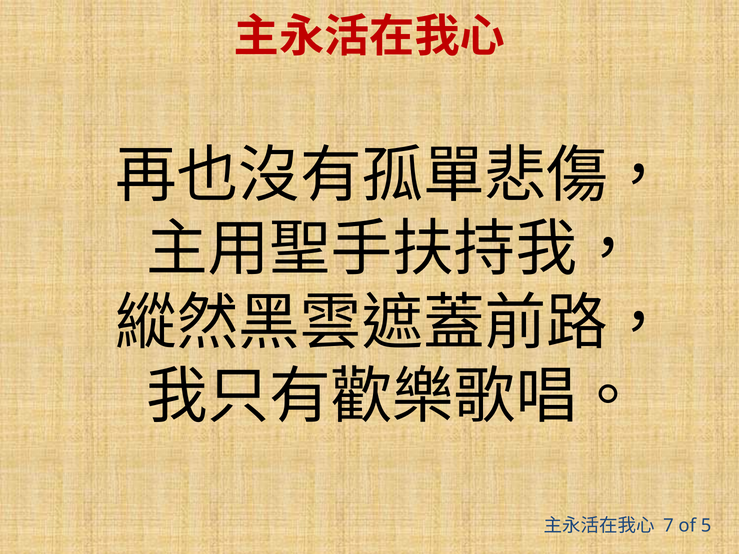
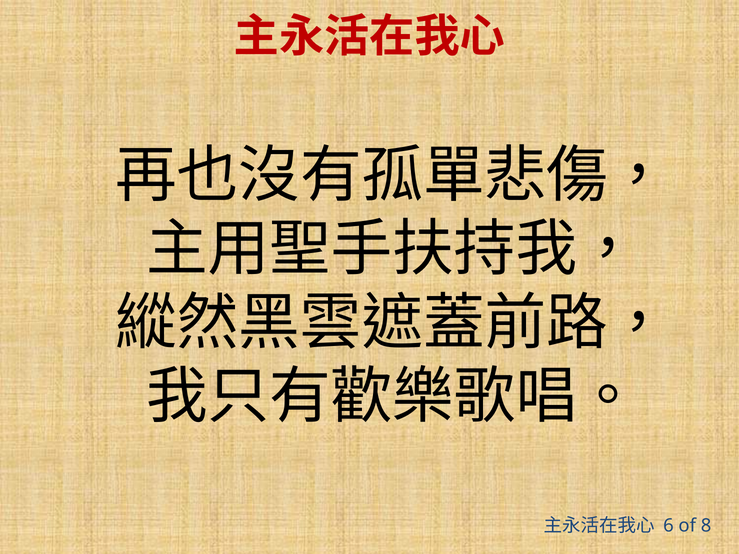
7: 7 -> 6 (668, 526)
5: 5 -> 8 (706, 526)
